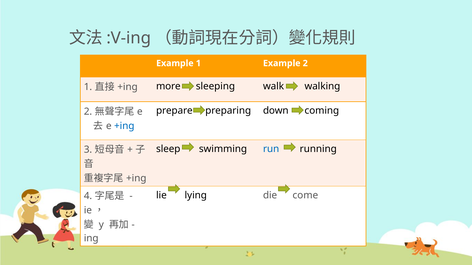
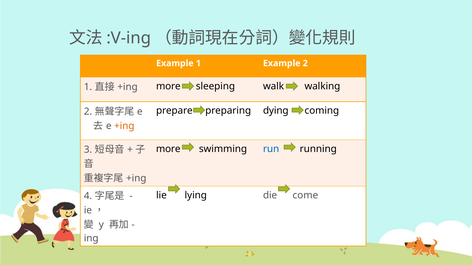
down: down -> dying (276, 111)
+ing colour: blue -> orange (124, 126)
sleep: sleep -> more (168, 149)
